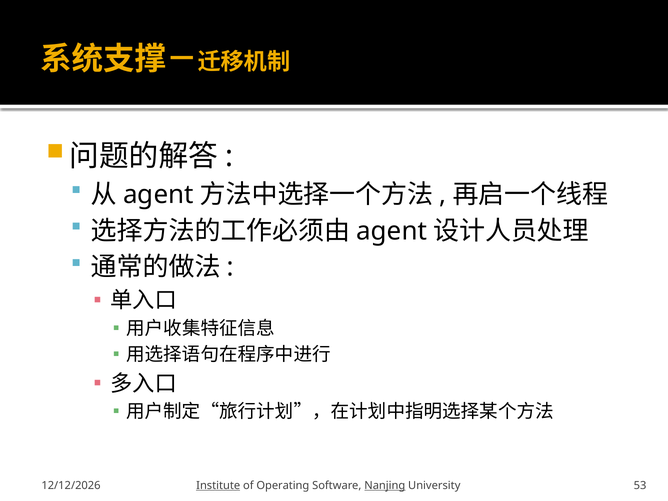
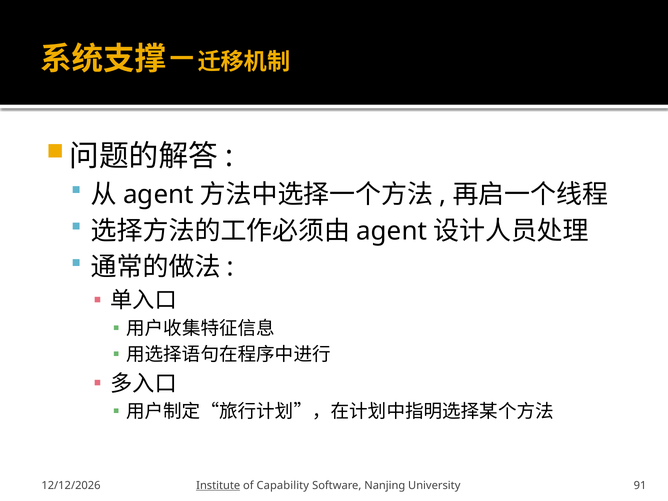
Operating: Operating -> Capability (283, 485)
Nanjing underline: present -> none (385, 485)
53: 53 -> 91 (640, 485)
